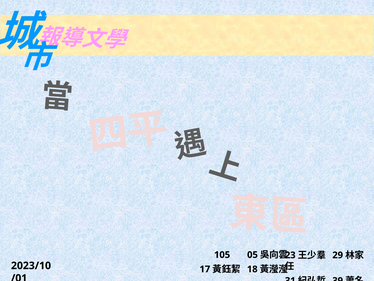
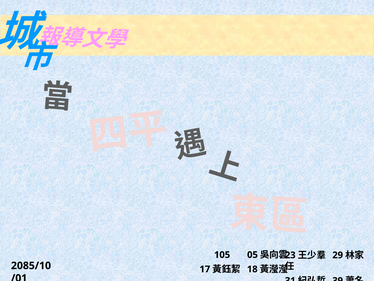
2023/10: 2023/10 -> 2085/10 (31, 265)
